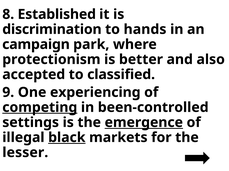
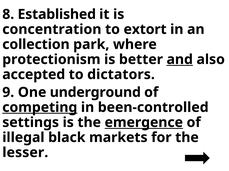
discrimination: discrimination -> concentration (52, 29)
hands: hands -> extort (145, 29)
campaign: campaign -> collection (36, 45)
and underline: none -> present (180, 60)
classified: classified -> dictators (121, 75)
experiencing: experiencing -> underground (95, 93)
black underline: present -> none (67, 138)
